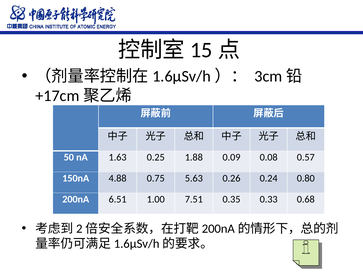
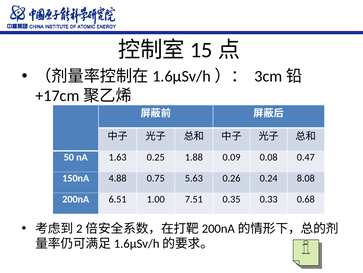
0.57: 0.57 -> 0.47 (306, 157)
0.80: 0.80 -> 8.08 (306, 178)
